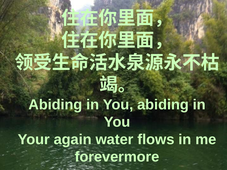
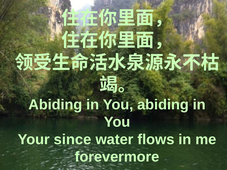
again: again -> since (73, 140)
